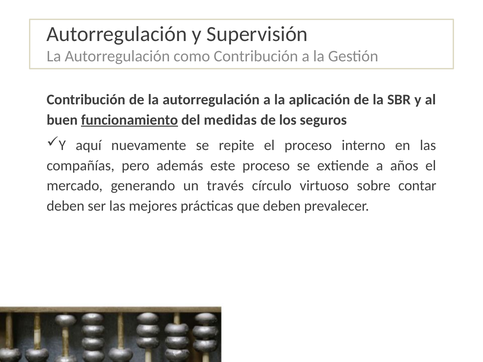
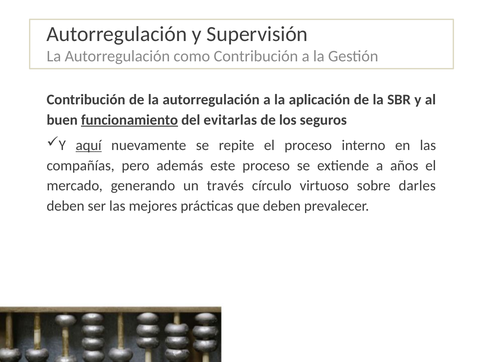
medidas: medidas -> evitarlas (230, 120)
aquí underline: none -> present (89, 145)
contar: contar -> darles (417, 186)
